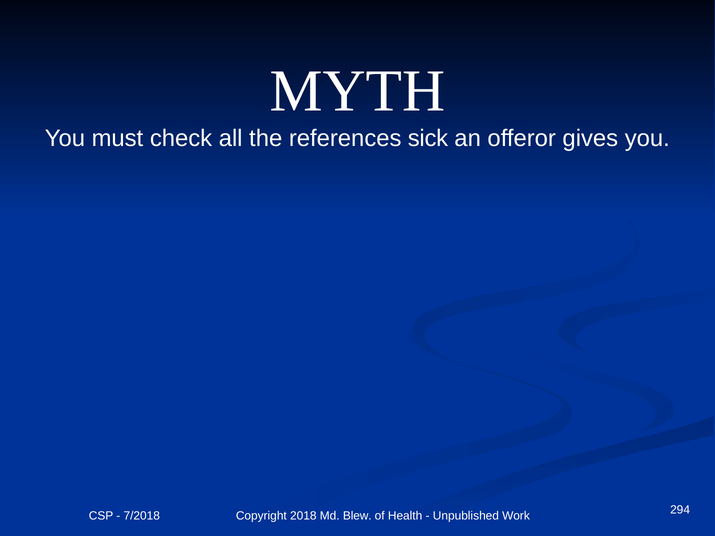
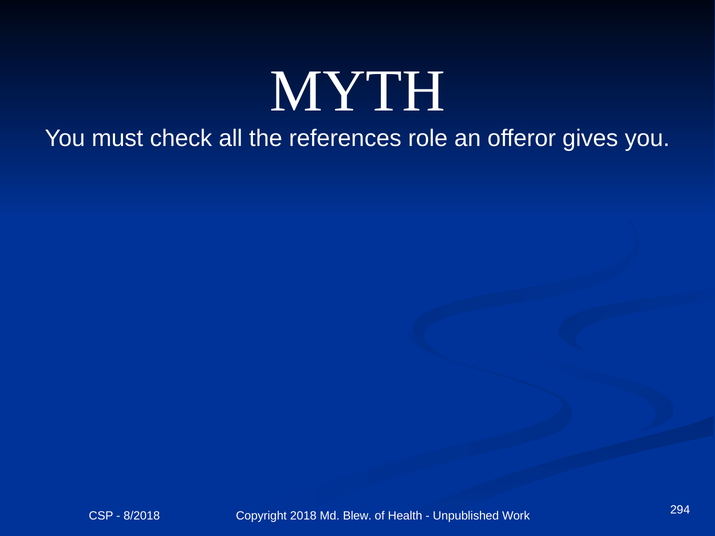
sick: sick -> role (428, 139)
7/2018: 7/2018 -> 8/2018 (142, 516)
